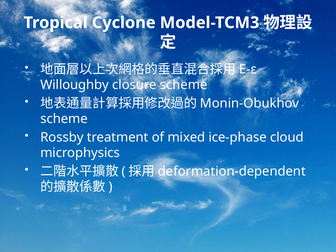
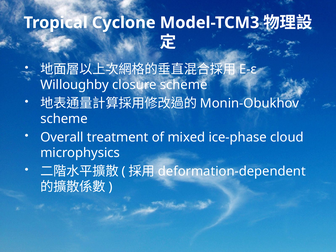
Rossby: Rossby -> Overall (62, 137)
